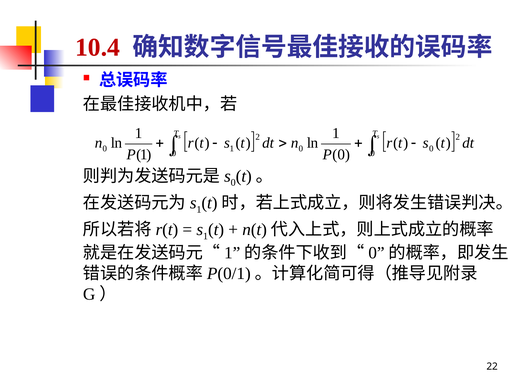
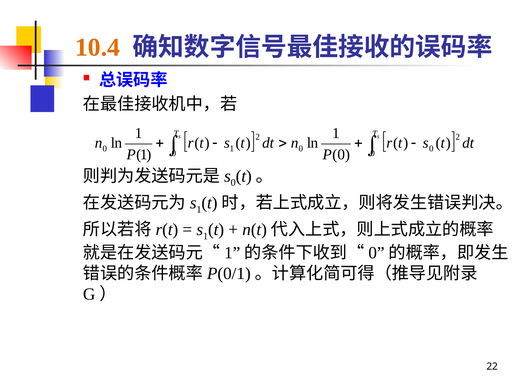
10.4 colour: red -> orange (98, 47)
